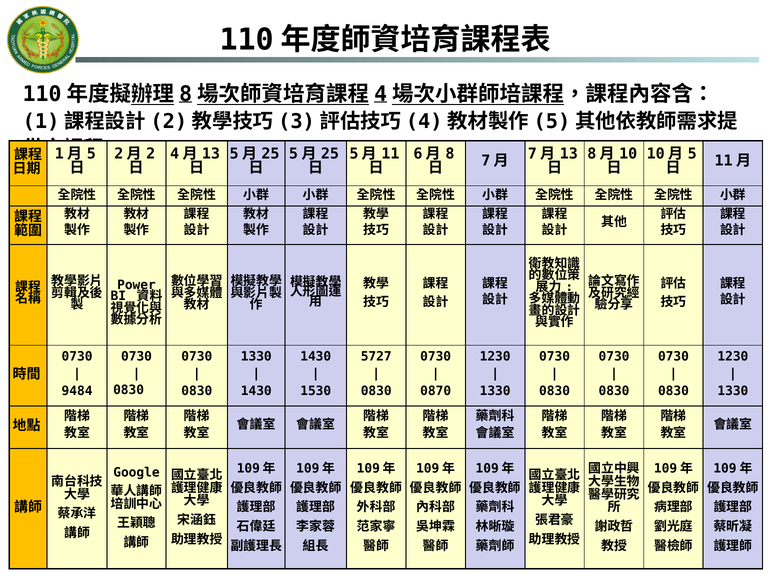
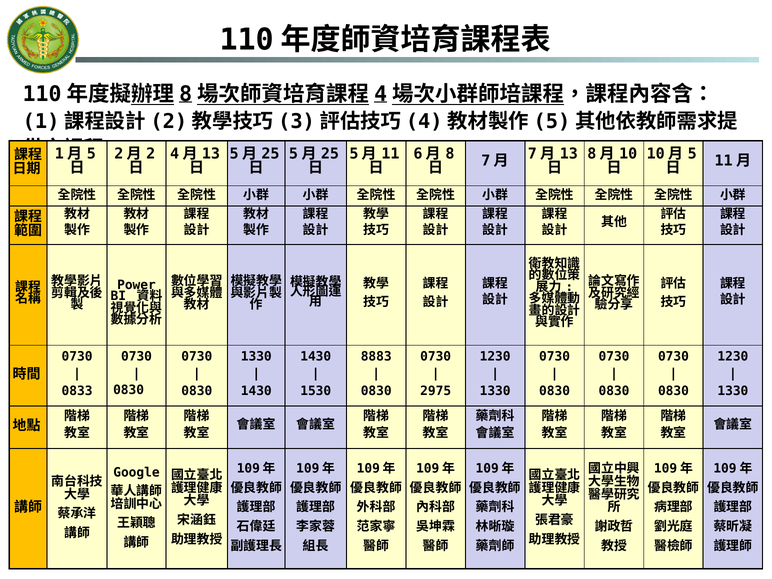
5727: 5727 -> 8883 (376, 356)
9484: 9484 -> 0833 (77, 391)
0870: 0870 -> 2975 (436, 391)
